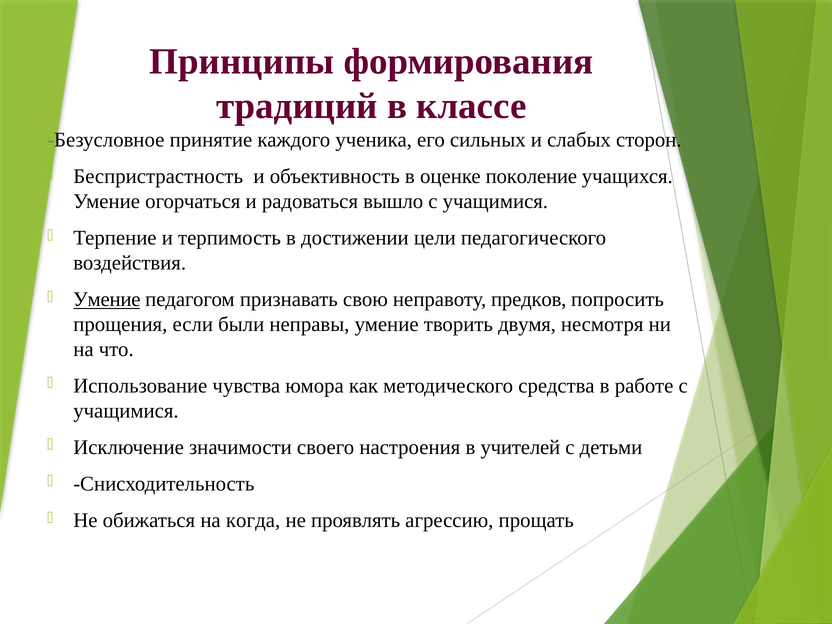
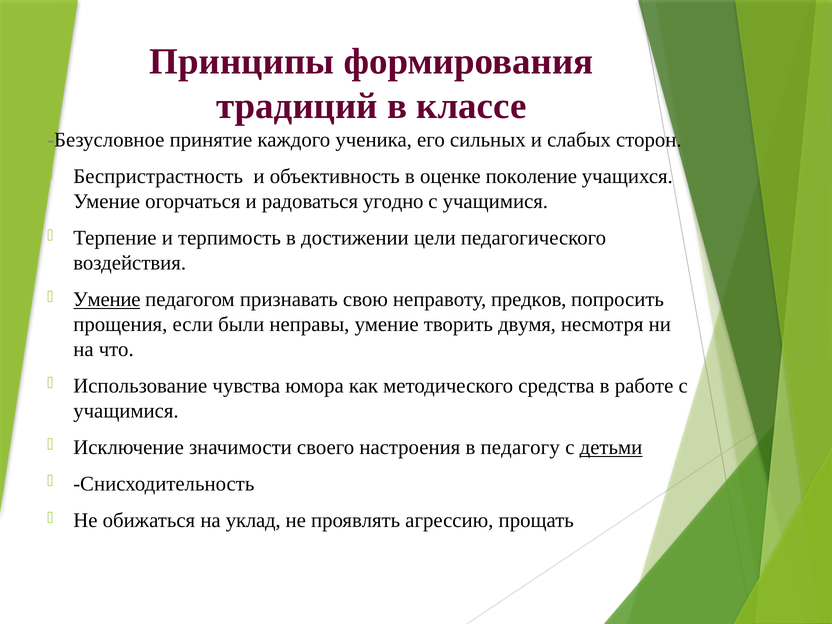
вышло: вышло -> угодно (393, 202)
учителей: учителей -> педагогу (520, 447)
детьми underline: none -> present (611, 447)
когда: когда -> уклад (253, 521)
